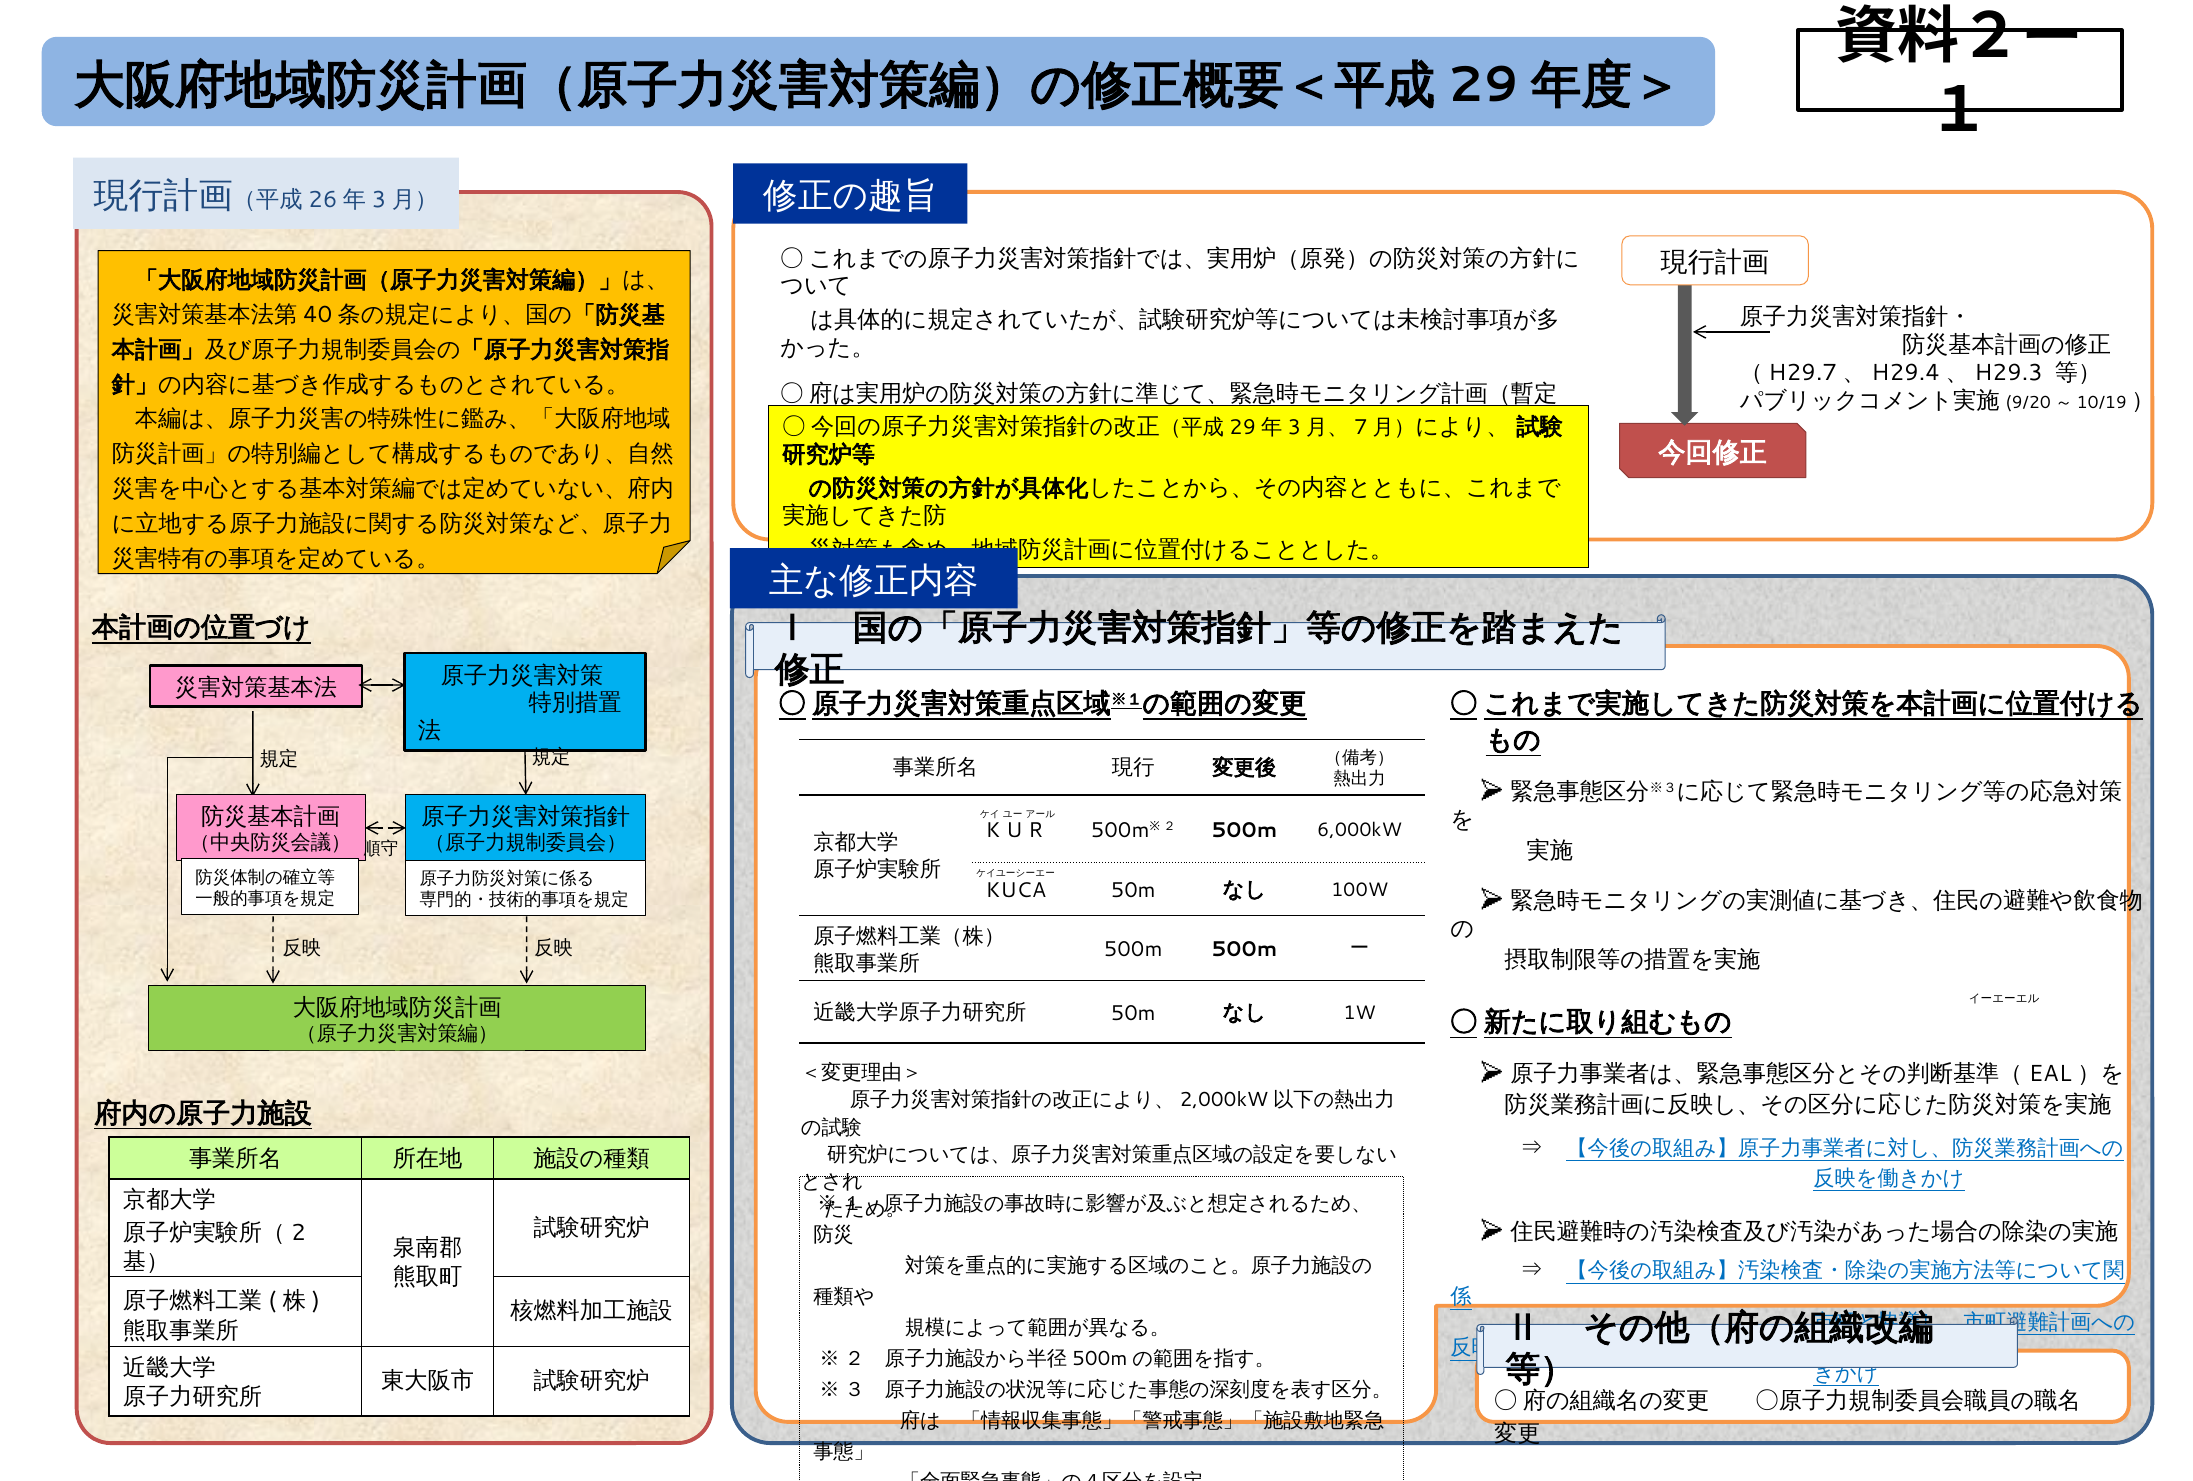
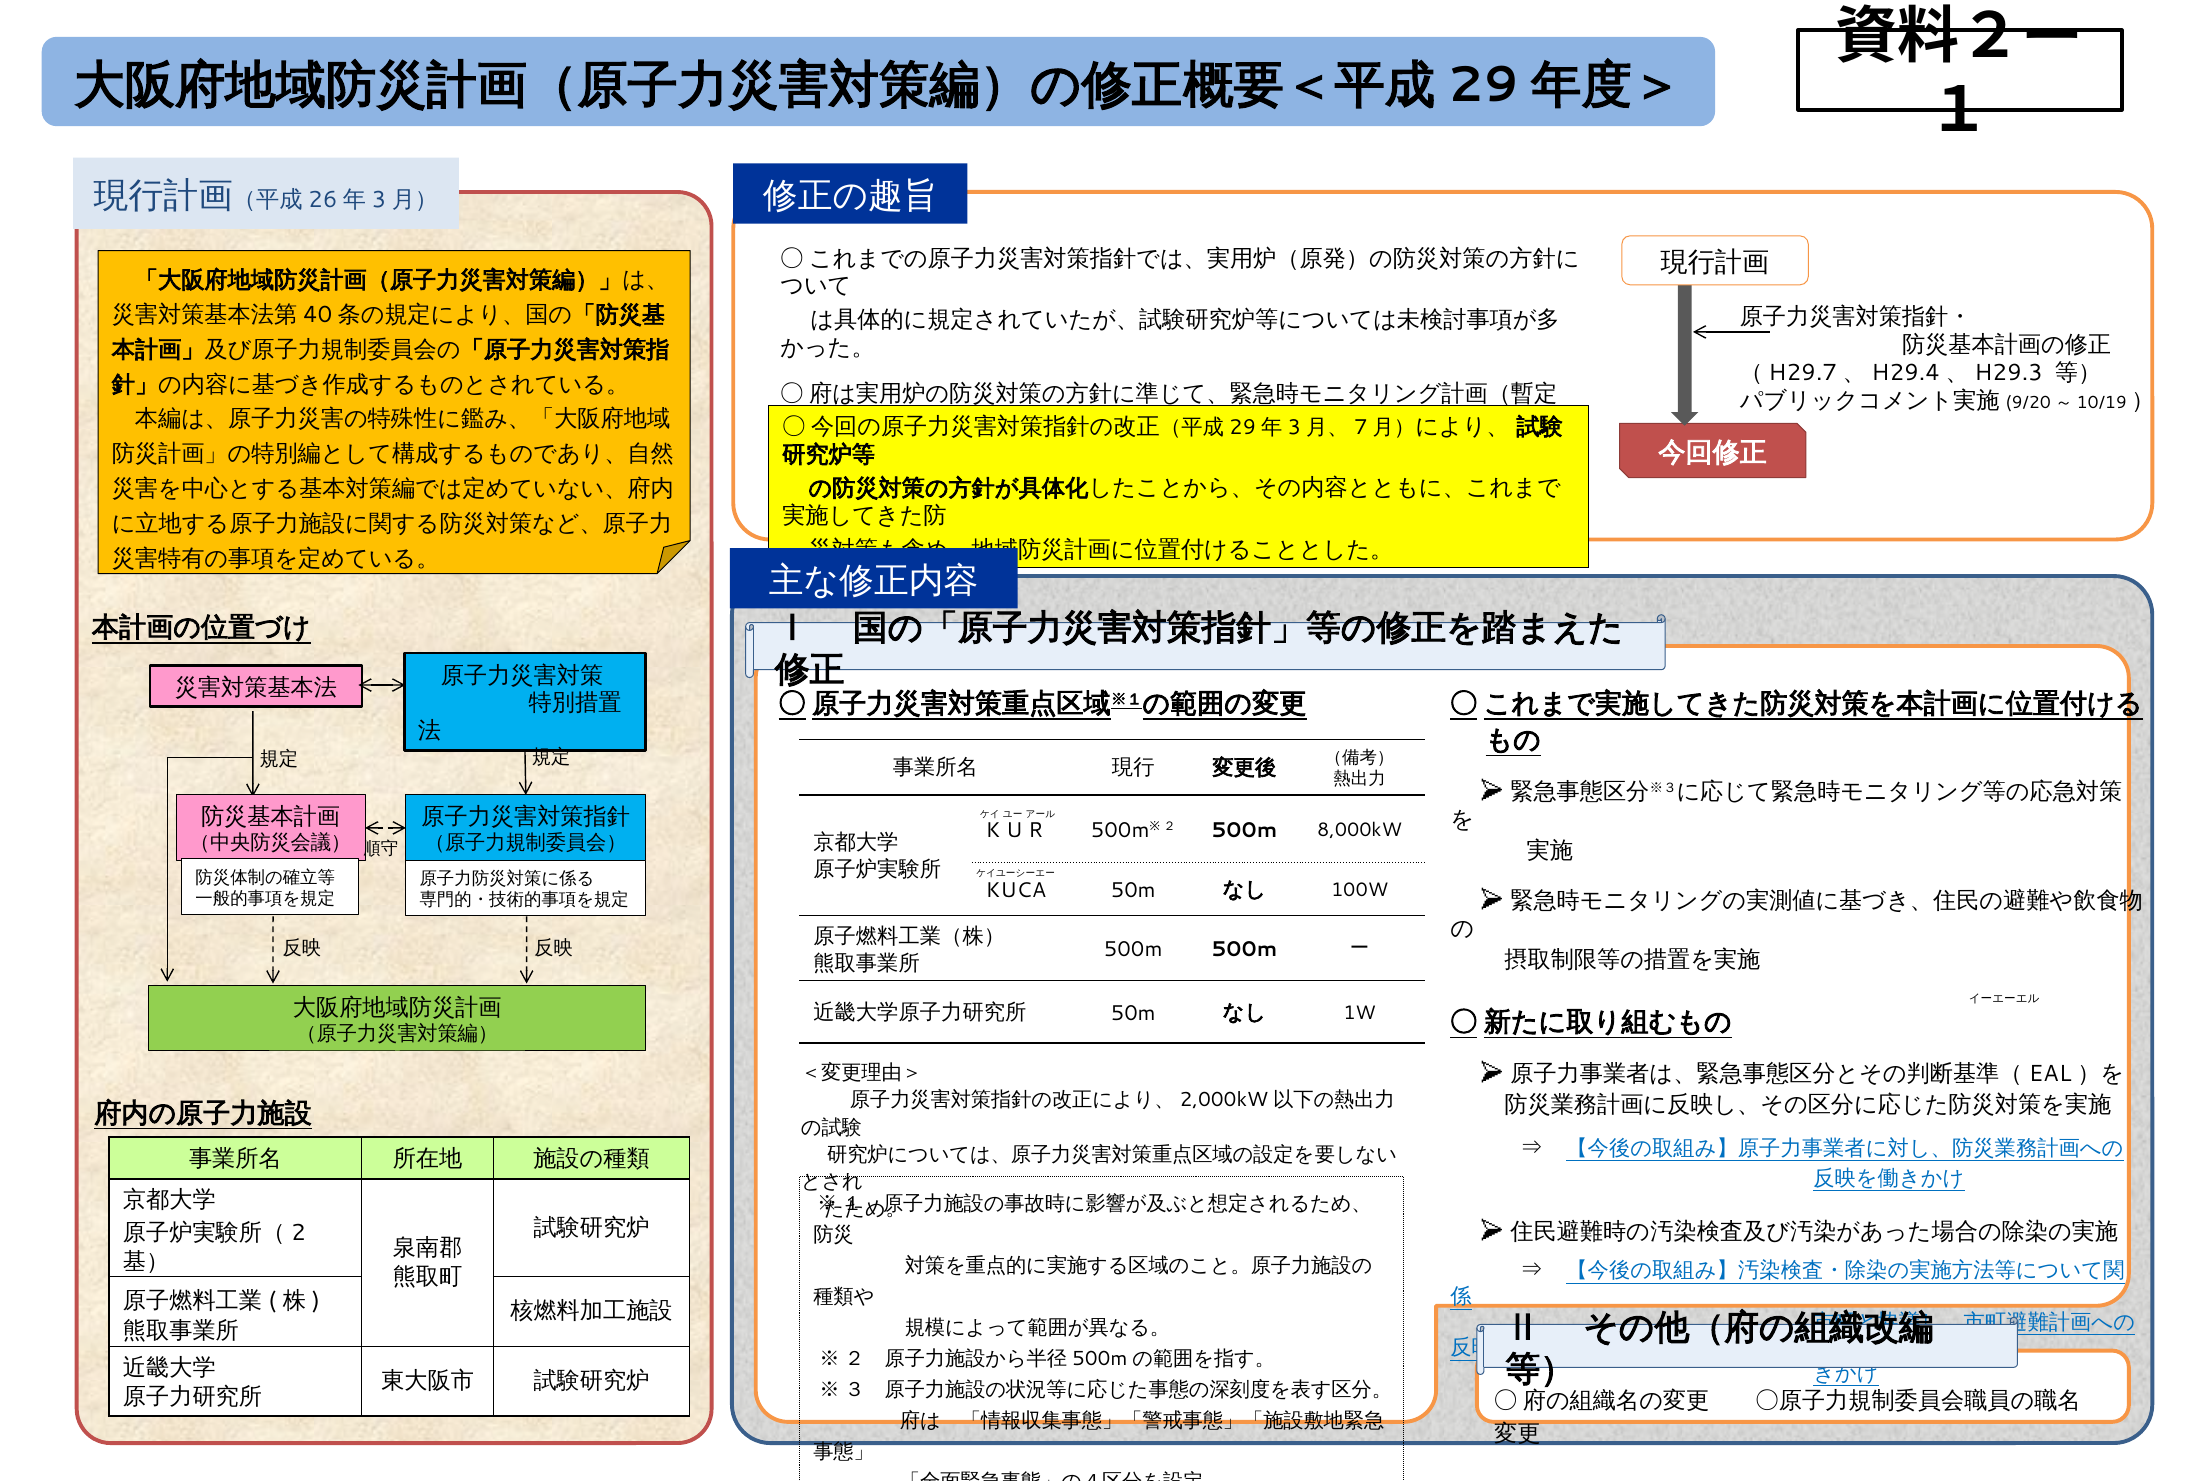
6,000kW: 6,000kW -> 8,000kW (1360, 830)
